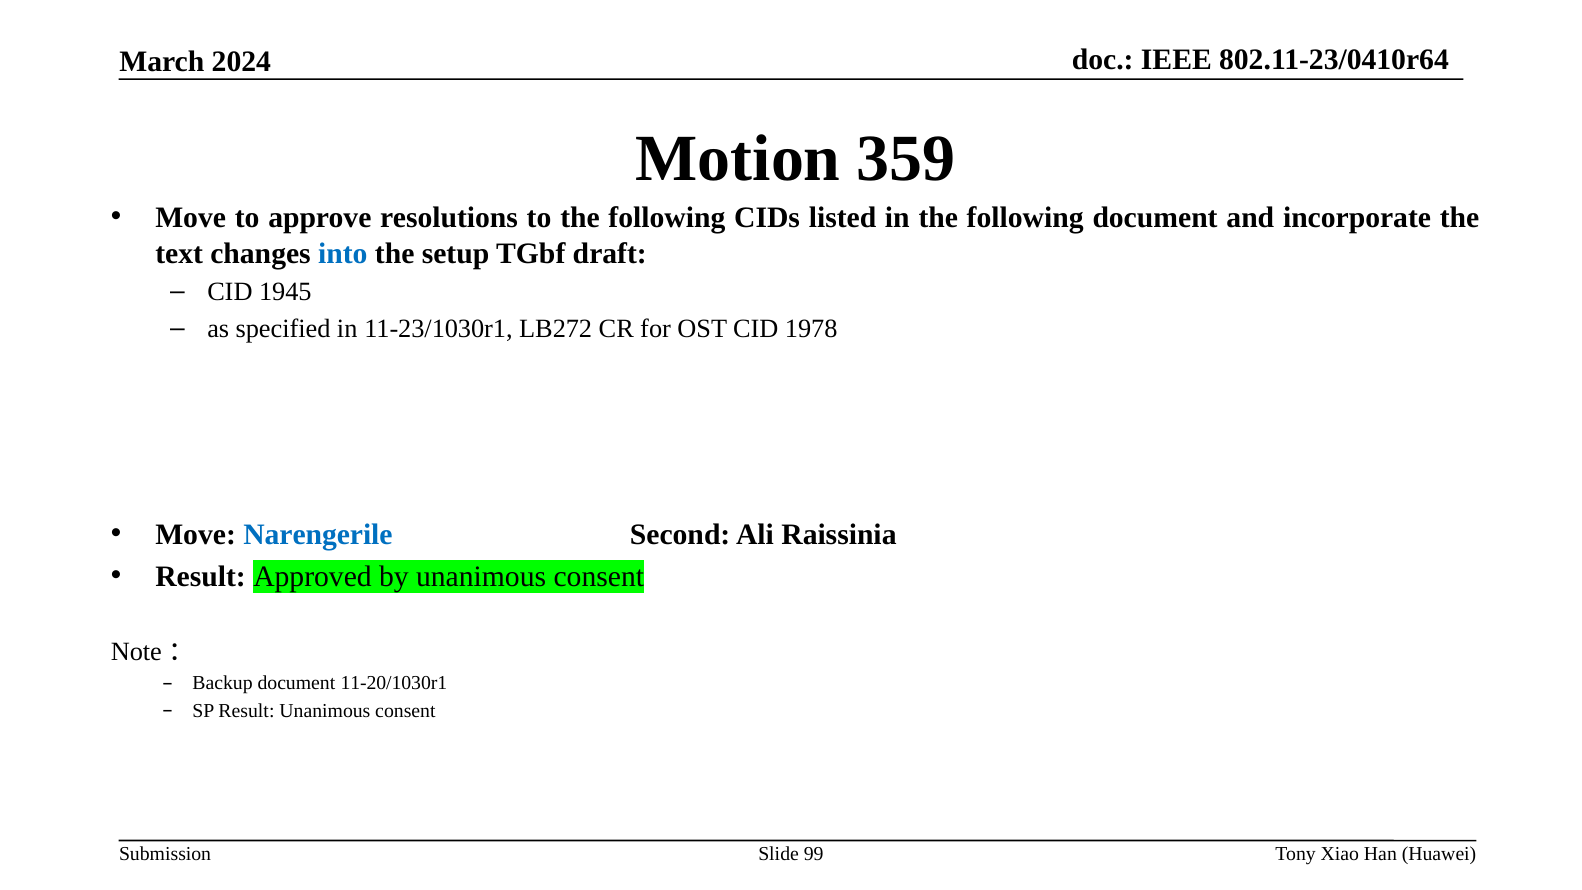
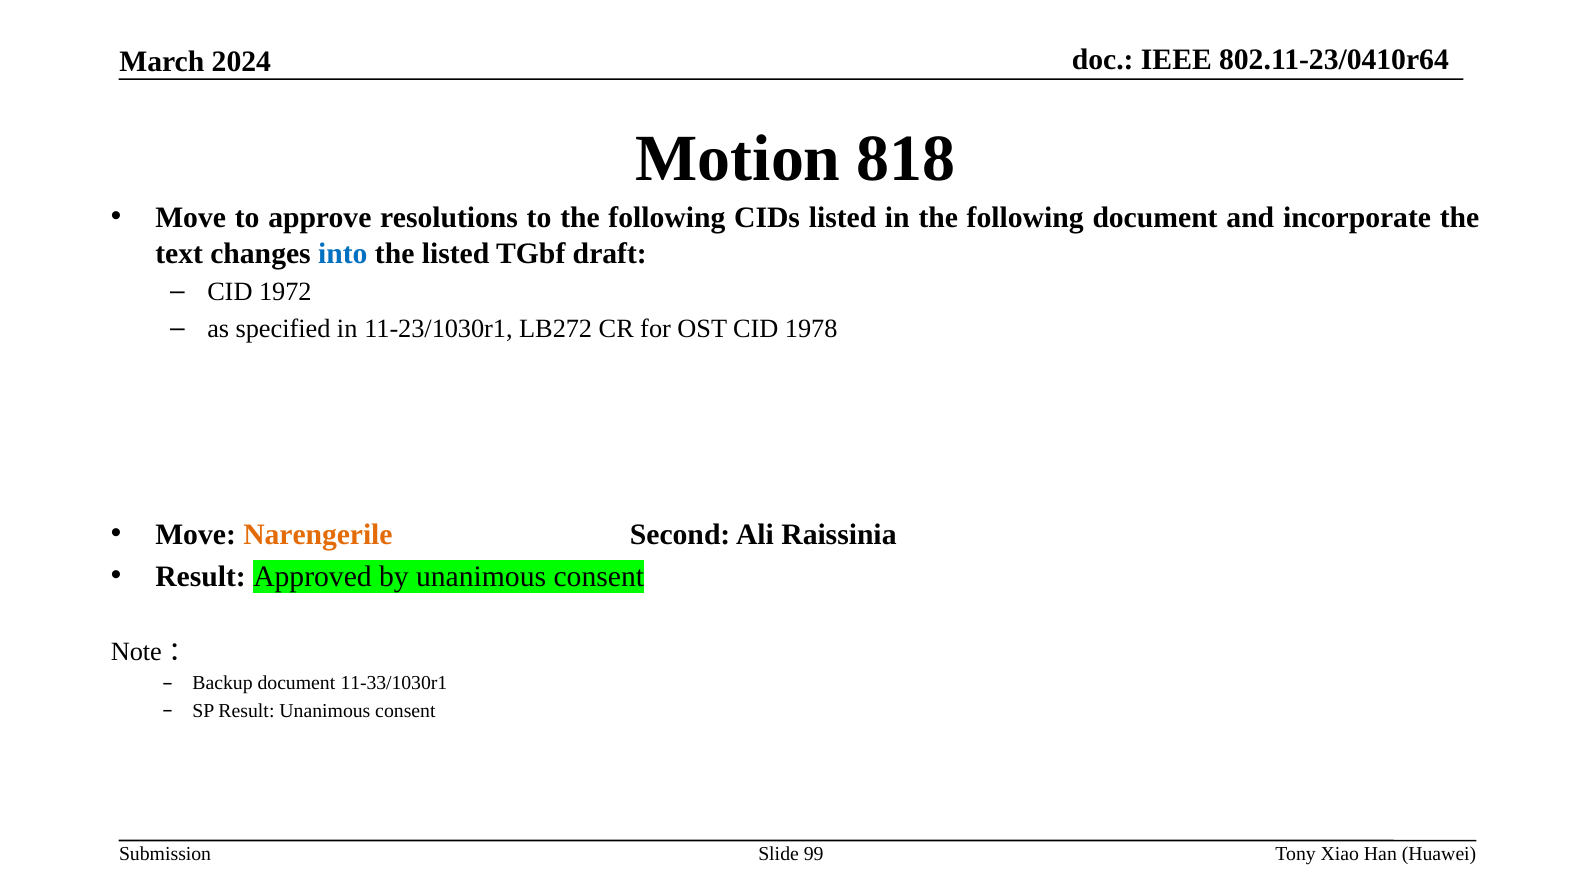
359: 359 -> 818 (906, 159)
the setup: setup -> listed (456, 253)
1945: 1945 -> 1972 (285, 292)
Narengerile colour: blue -> orange (318, 535)
11-20/1030r1: 11-20/1030r1 -> 11-33/1030r1 (394, 683)
